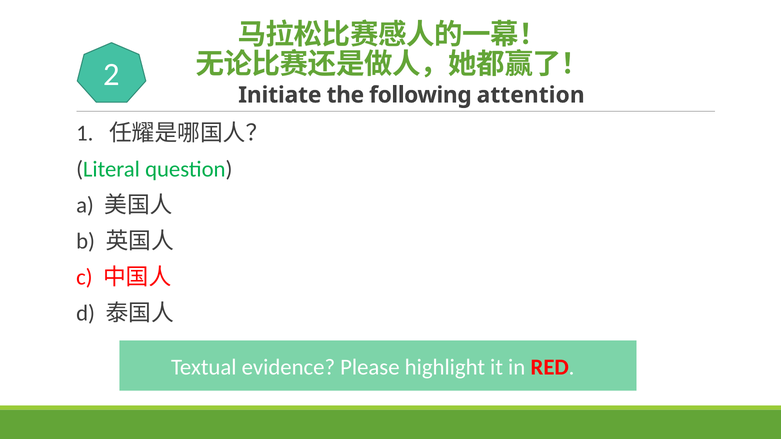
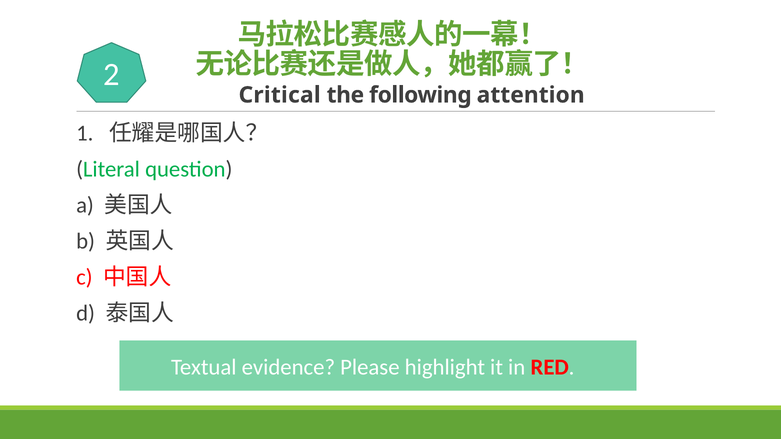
Initiate: Initiate -> Critical (280, 95)
